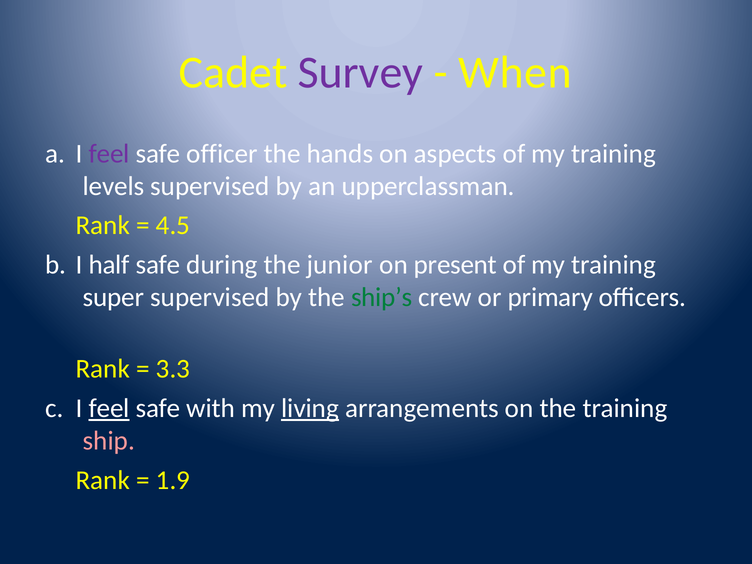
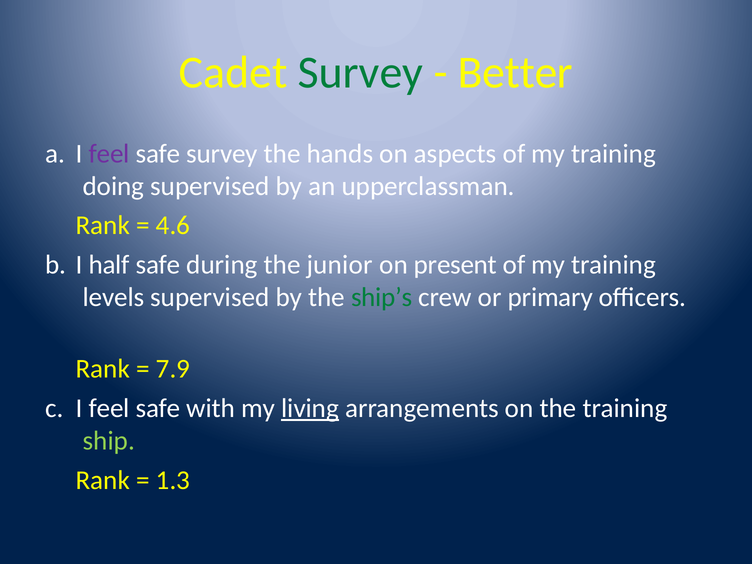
Survey colour: purple -> green (360, 73)
When: When -> Better (515, 73)
safe officer: officer -> survey (222, 154)
levels: levels -> doing (113, 186)
4.5: 4.5 -> 4.6 (173, 225)
super: super -> levels (113, 297)
3.3: 3.3 -> 7.9 (173, 369)
feel underline: present -> none (109, 408)
ship colour: pink -> light green (109, 441)
1.9: 1.9 -> 1.3 (173, 480)
